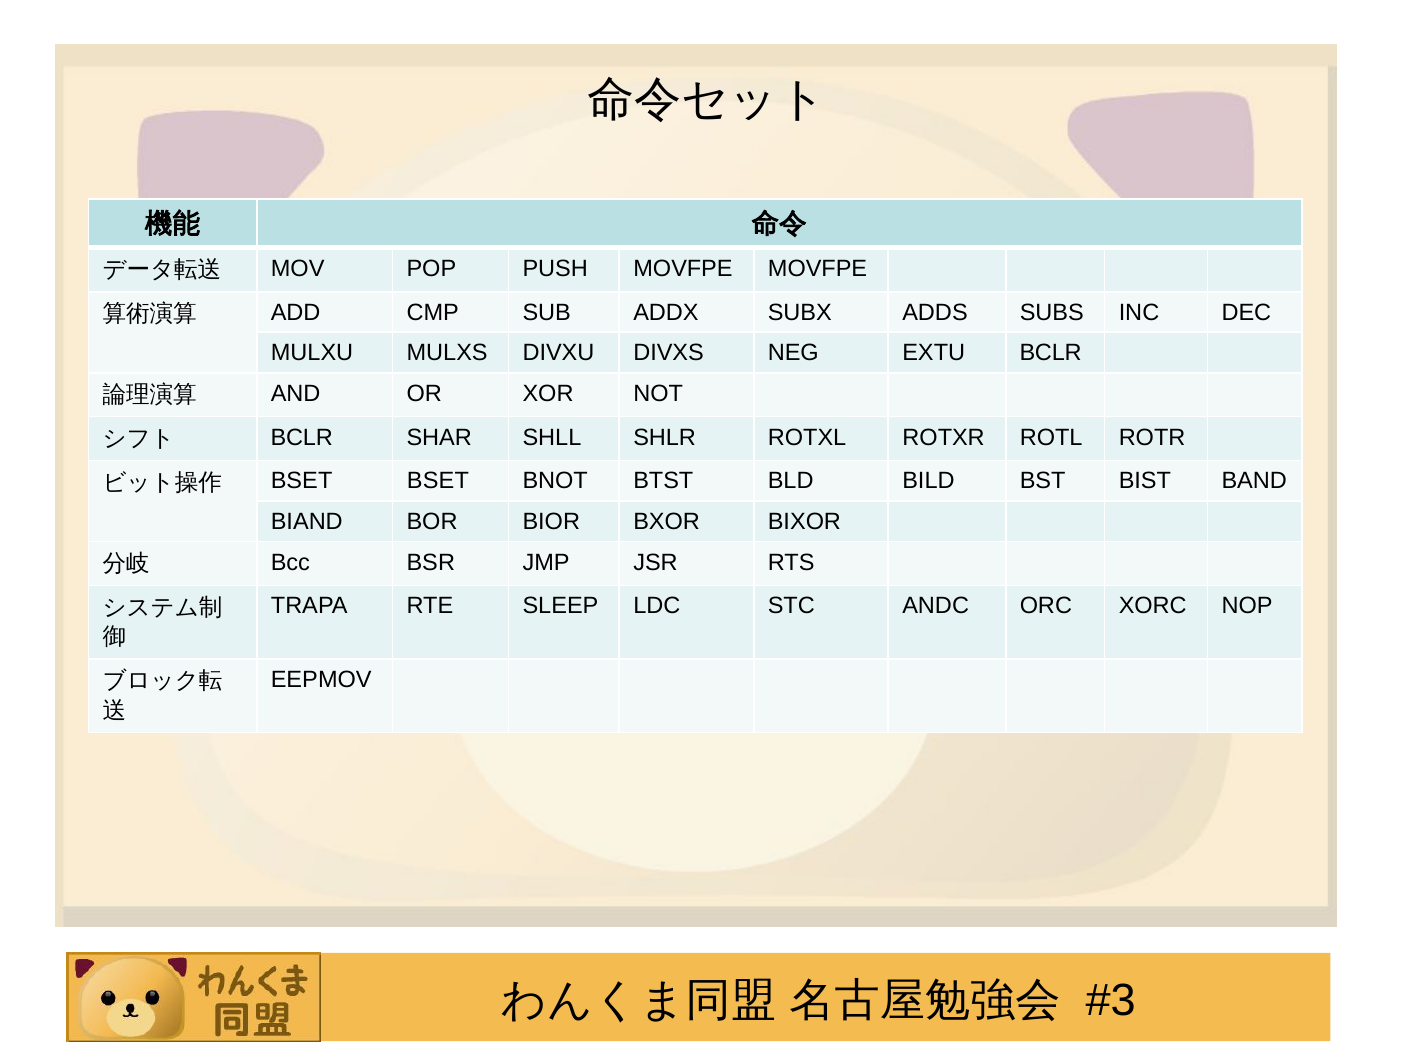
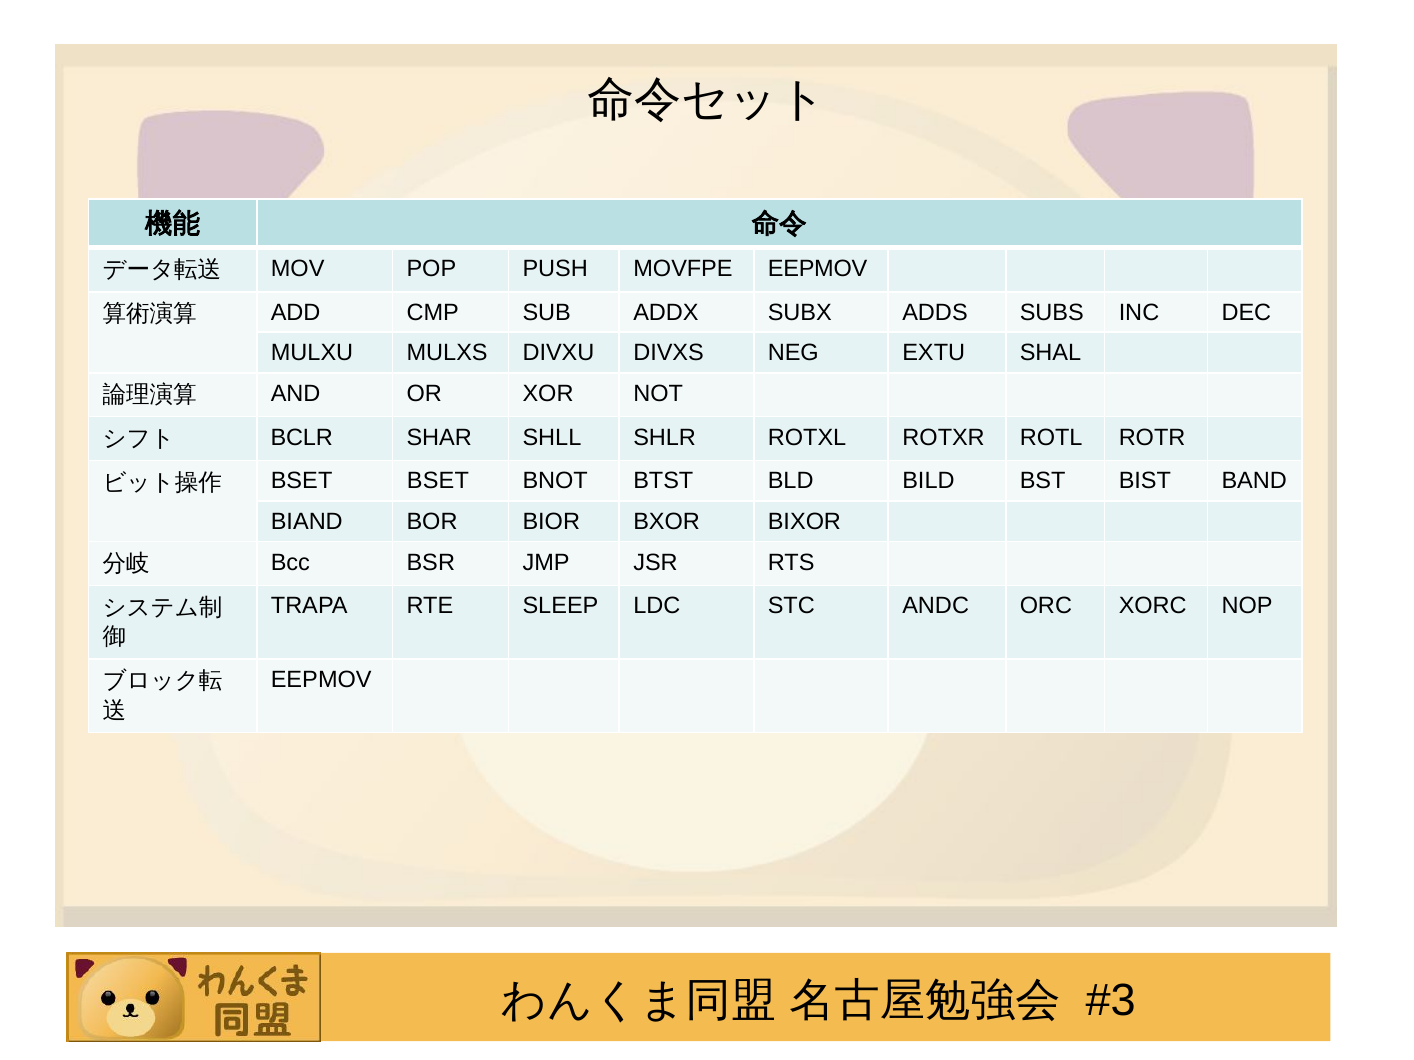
MOVFPE MOVFPE: MOVFPE -> EEPMOV (818, 269)
EXTU BCLR: BCLR -> SHAL (1050, 353)
